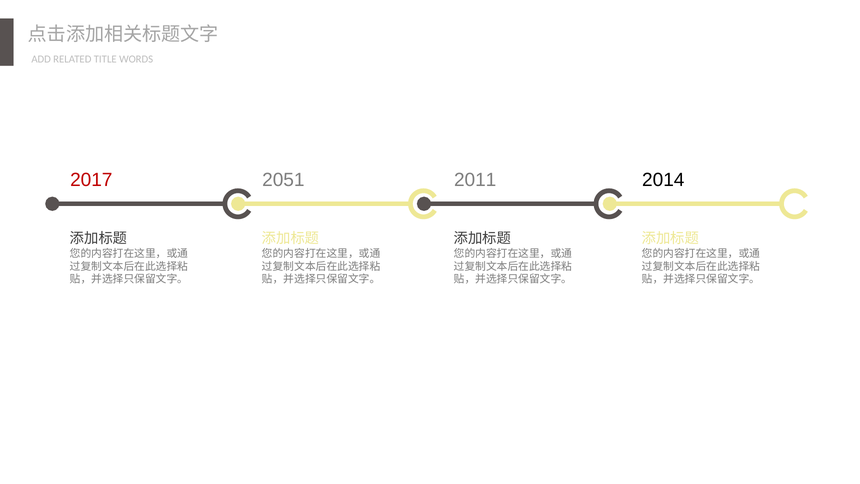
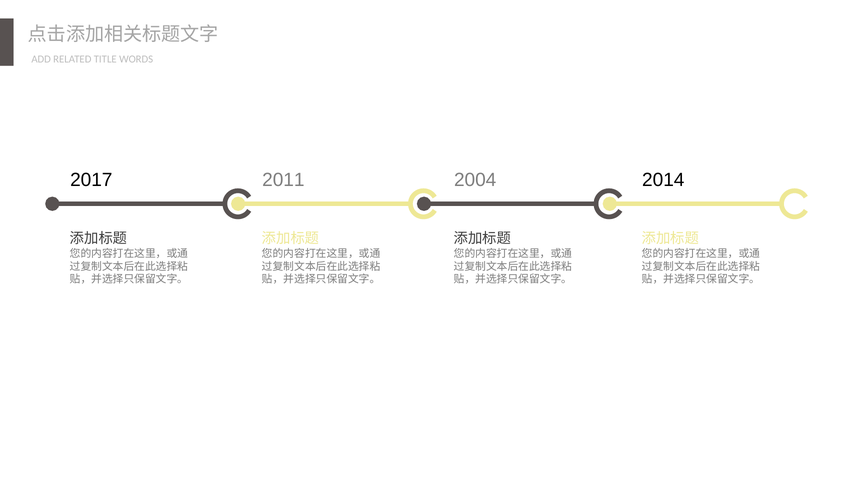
2017 colour: red -> black (91, 180)
2011: 2011 -> 2004 (475, 180)
2051: 2051 -> 2011 (283, 180)
